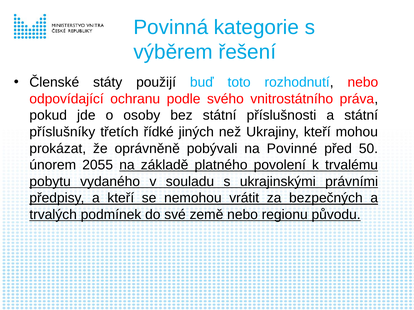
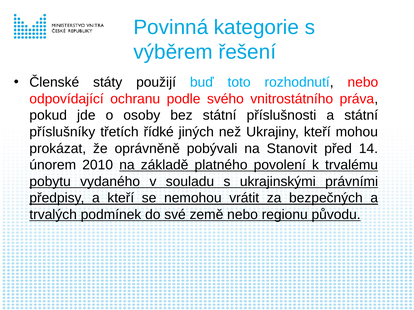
Povinné: Povinné -> Stanovit (292, 149)
50: 50 -> 14 (368, 149)
2055: 2055 -> 2010 (98, 165)
